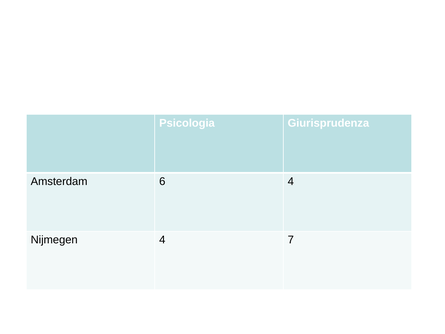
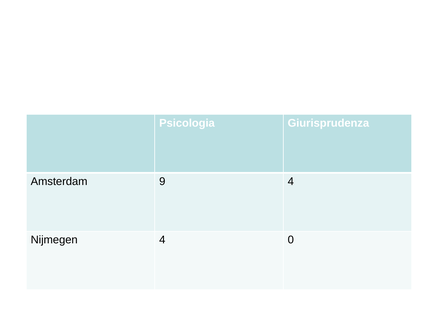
6: 6 -> 9 (162, 181)
7: 7 -> 0 (291, 240)
